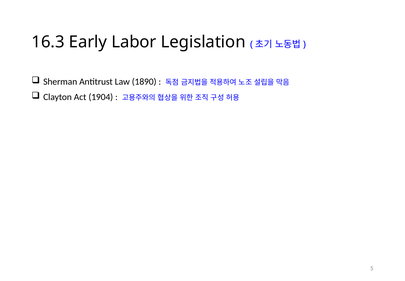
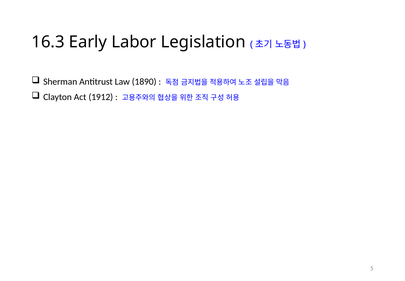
1904: 1904 -> 1912 (101, 97)
